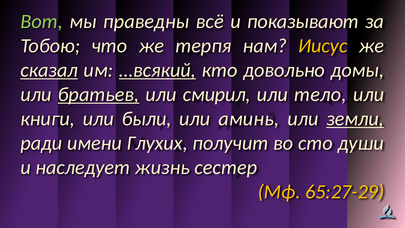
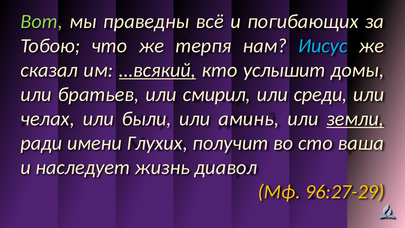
показывают: показывают -> погибающих (303, 21)
Иисус colour: yellow -> light blue (323, 46)
сказал underline: present -> none (49, 70)
довольно: довольно -> услышит (284, 70)
братьев underline: present -> none (99, 94)
тело: тело -> среди (321, 94)
книги: книги -> челах (48, 119)
души: души -> ваша (361, 143)
сестер: сестер -> диавол (226, 167)
65:27-29: 65:27-29 -> 96:27-29 (345, 192)
